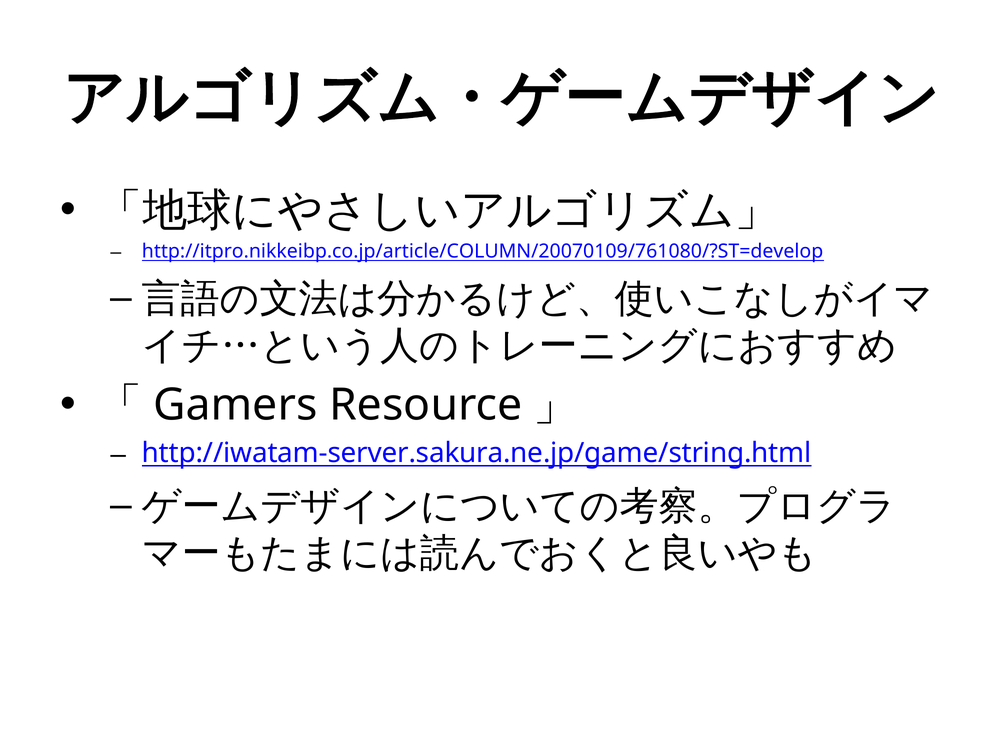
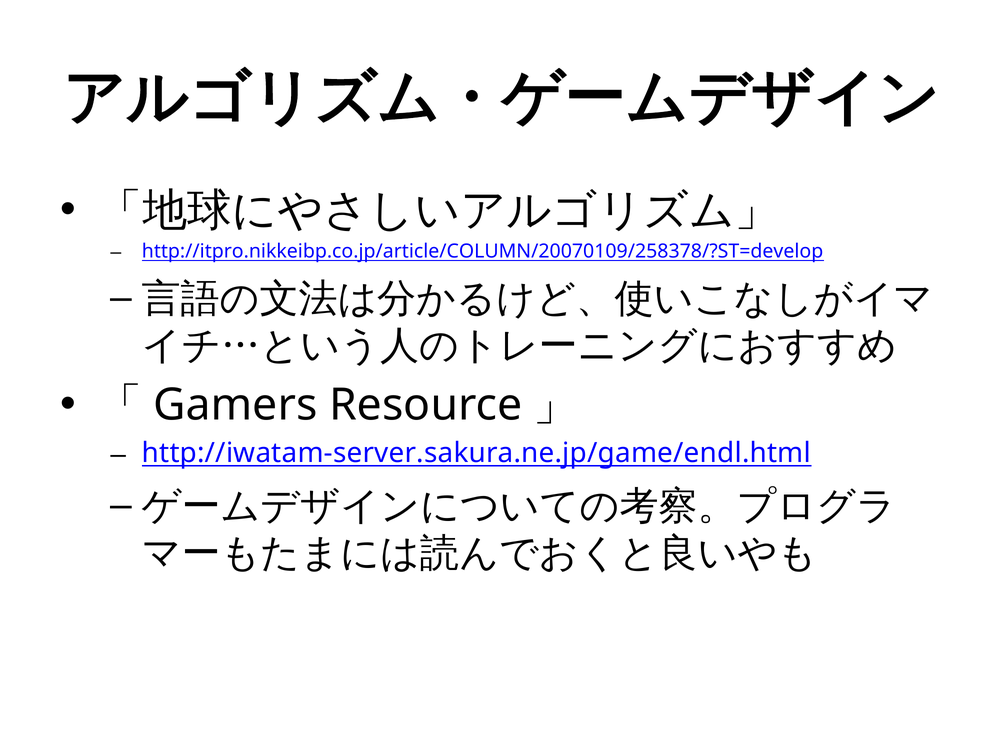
http://itpro.nikkeibp.co.jp/article/COLUMN/20070109/761080/?ST=develop: http://itpro.nikkeibp.co.jp/article/COLUMN/20070109/761080/?ST=develop -> http://itpro.nikkeibp.co.jp/article/COLUMN/20070109/258378/?ST=develop (483, 251)
http://iwatam-server.sakura.ne.jp/game/string.html: http://iwatam-server.sakura.ne.jp/game/string.html -> http://iwatam-server.sakura.ne.jp/game/endl.html (476, 453)
